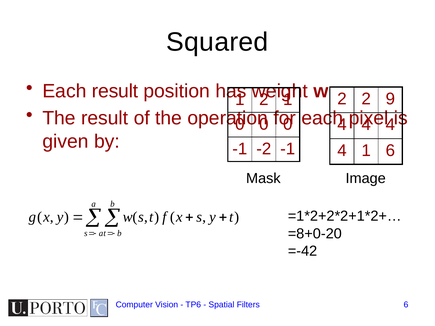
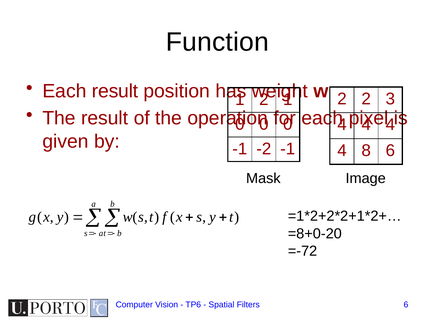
Squared: Squared -> Function (217, 42)
9: 9 -> 3 (390, 99)
4 1: 1 -> 8 (366, 151)
=-42: =-42 -> =-72 (303, 251)
